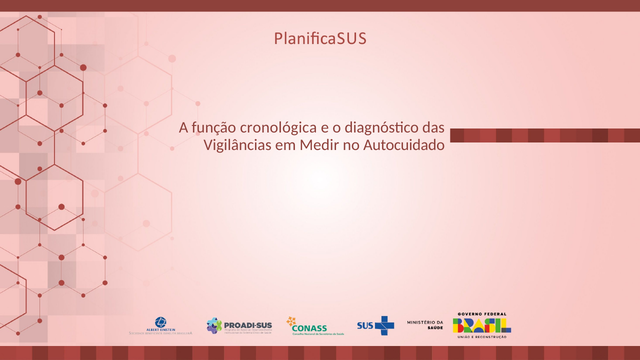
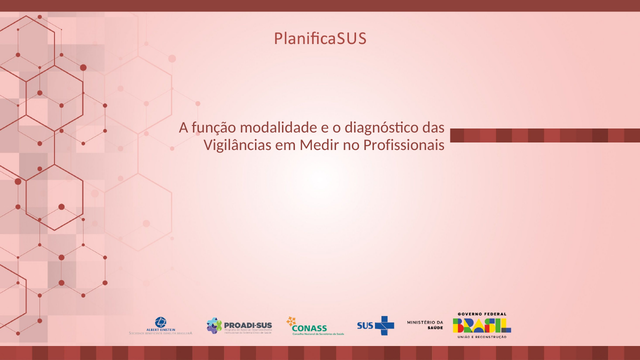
cronológica: cronológica -> modalidade (279, 128)
Autocuidado: Autocuidado -> Profissionais (404, 145)
